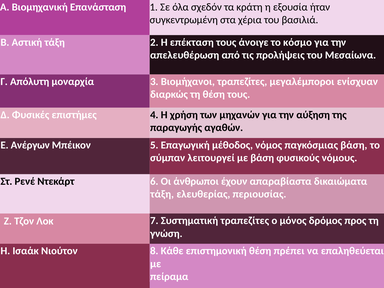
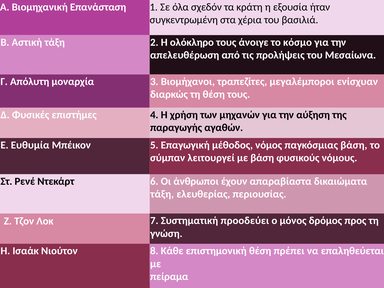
επέκταση: επέκταση -> ολόκληρο (192, 42)
Ανέργων: Ανέργων -> Ευθυμία (30, 145)
Συστηματική τραπεζίτες: τραπεζίτες -> προοδεύει (245, 221)
